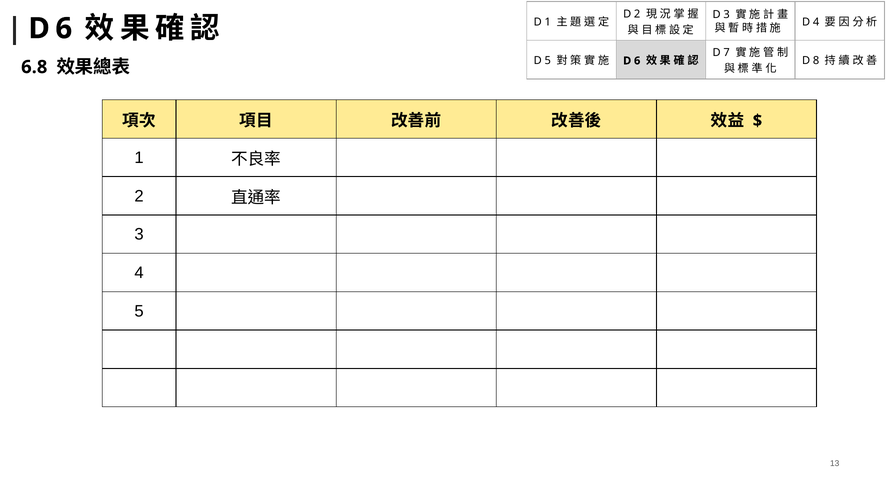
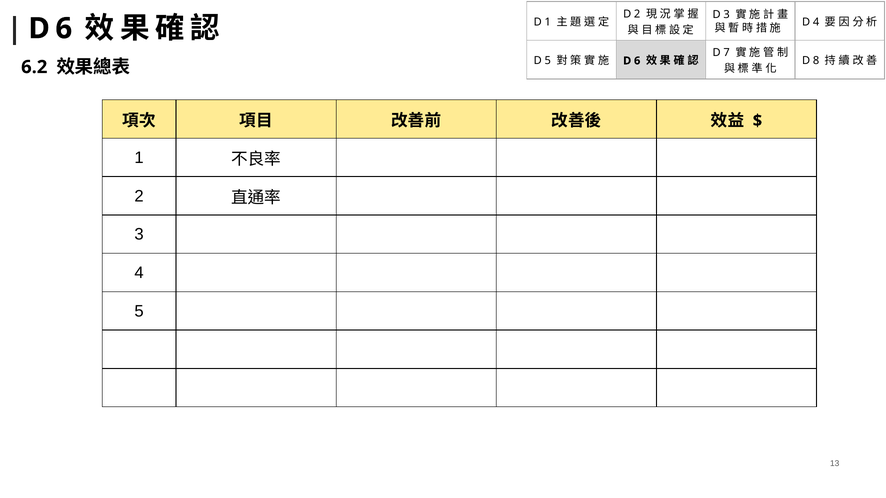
6.8: 6.8 -> 6.2 (34, 67)
